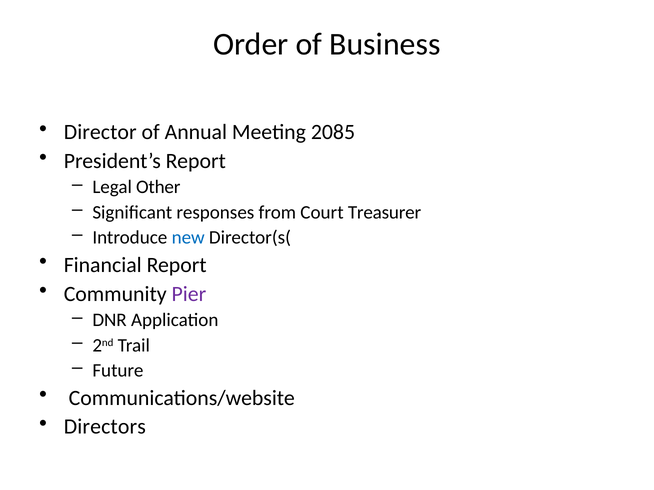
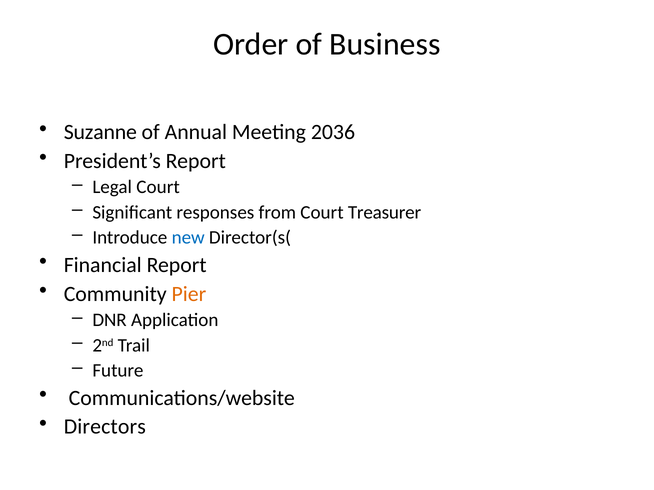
Director: Director -> Suzanne (100, 132)
2085: 2085 -> 2036 (333, 132)
Legal Other: Other -> Court (158, 187)
Pier colour: purple -> orange (189, 294)
